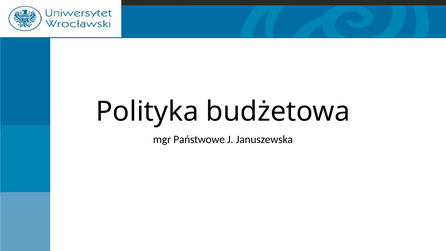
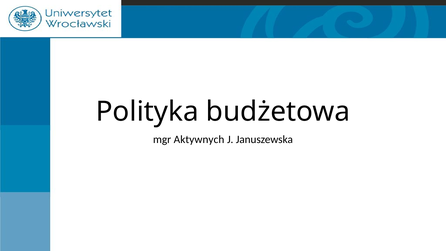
Państwowe: Państwowe -> Aktywnych (199, 139)
